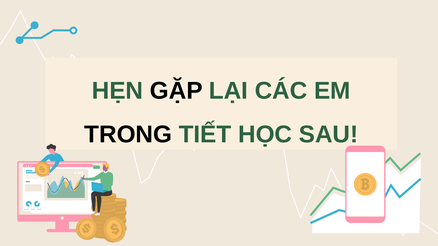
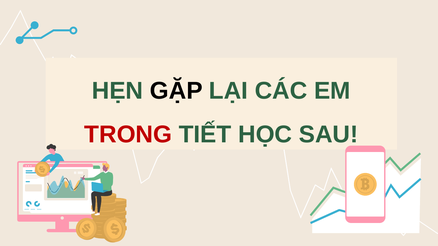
TRONG colour: black -> red (128, 135)
